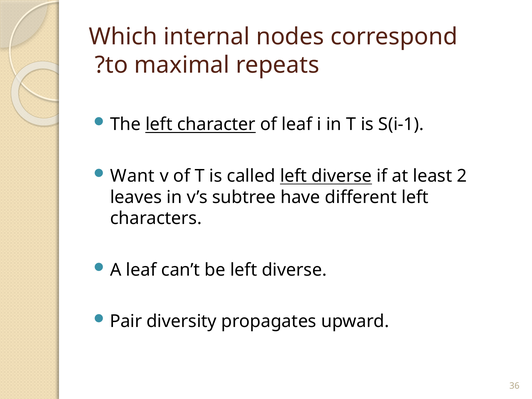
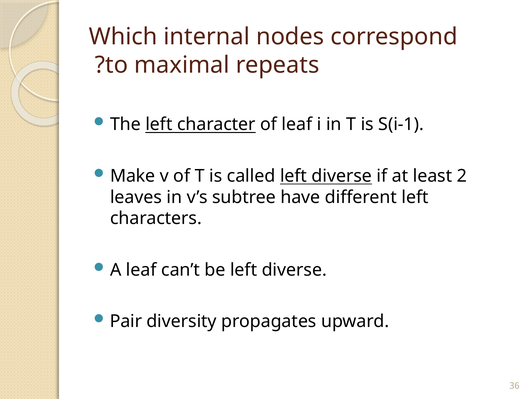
Want: Want -> Make (133, 176)
